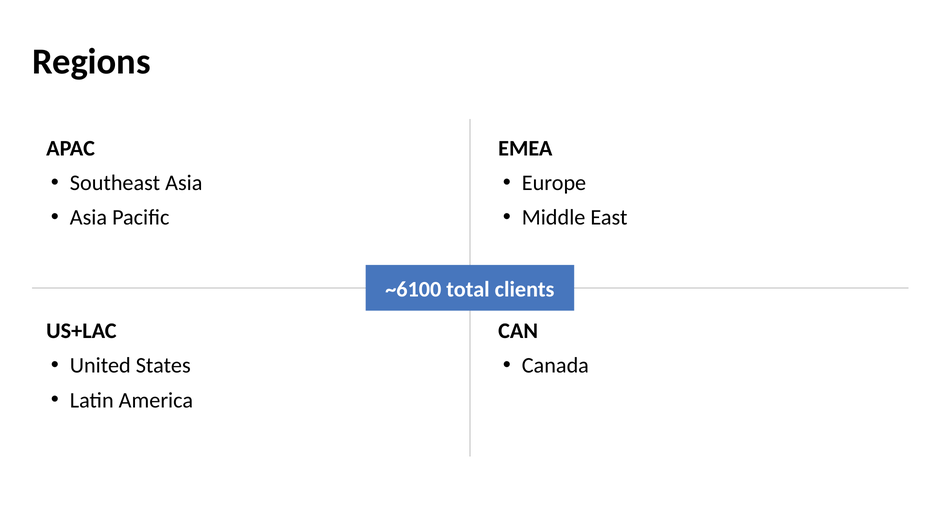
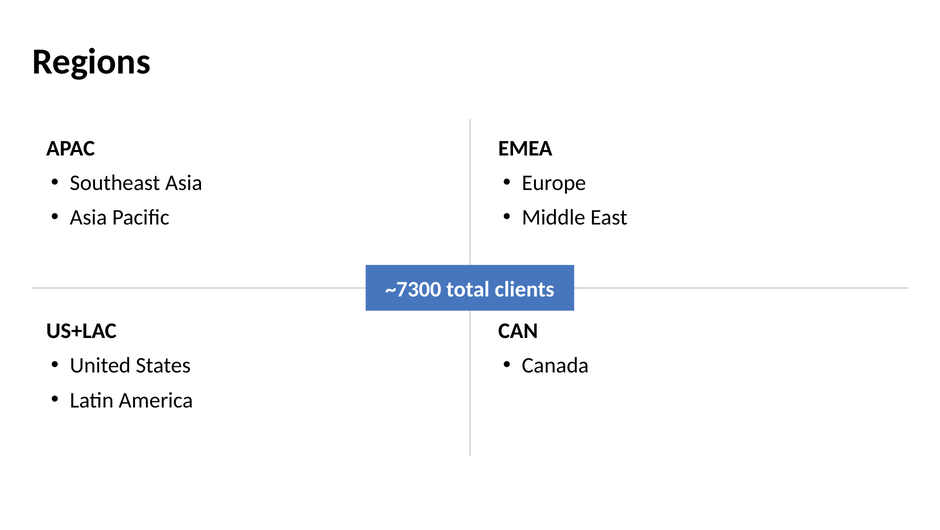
~6100: ~6100 -> ~7300 (413, 289)
